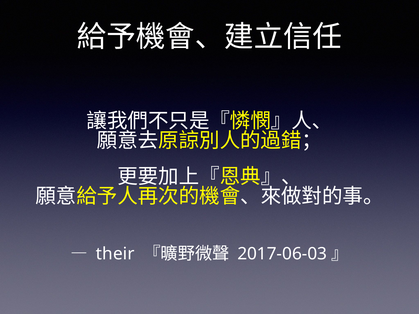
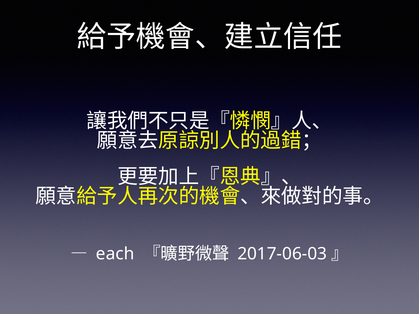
their: their -> each (115, 254)
